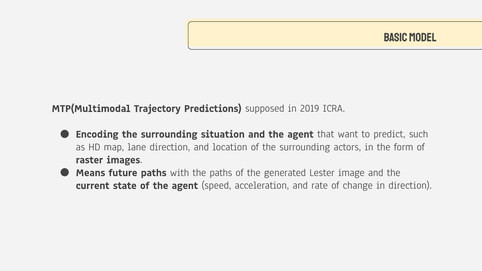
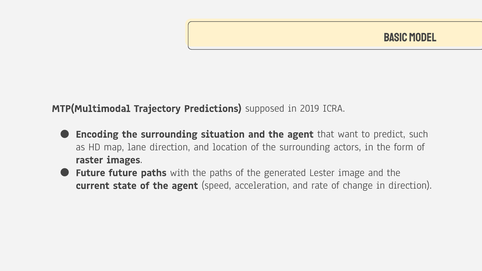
Means: Means -> Future (91, 173)
